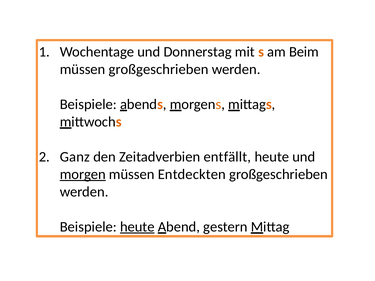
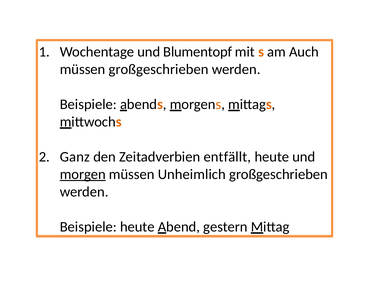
Donnerstag: Donnerstag -> Blumentopf (198, 52)
Beim: Beim -> Auch (304, 52)
Entdeckten: Entdeckten -> Unheimlich (192, 174)
heute underline: present -> none (137, 227)
